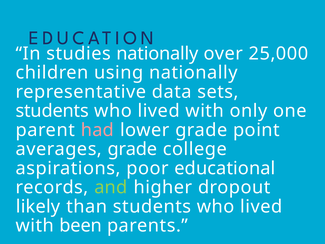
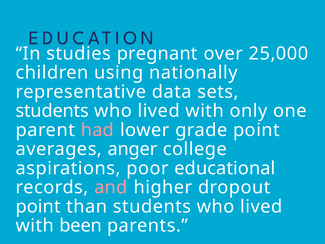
studies nationally: nationally -> pregnant (157, 53)
averages grade: grade -> anger (132, 149)
and colour: light green -> pink (111, 187)
likely: likely -> point (38, 206)
